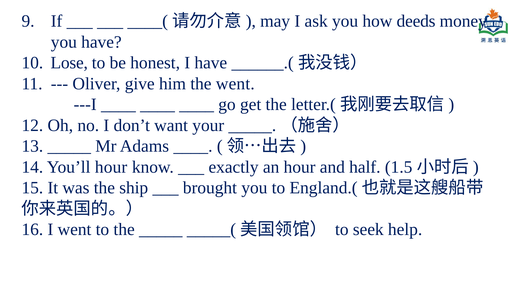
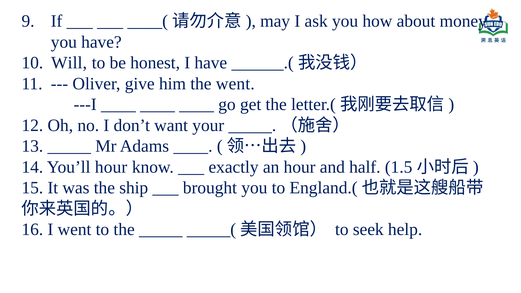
deeds: deeds -> about (416, 21)
Lose: Lose -> Will (69, 63)
